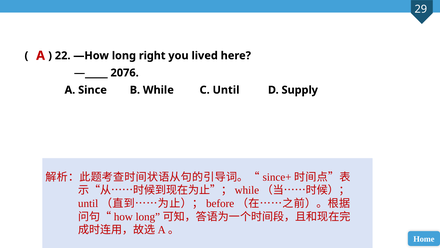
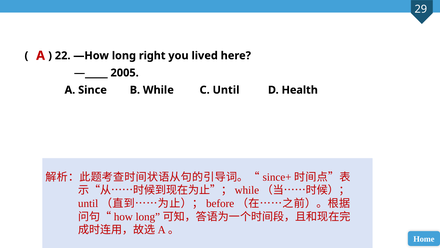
2076: 2076 -> 2005 (125, 73)
Supply: Supply -> Health (300, 90)
